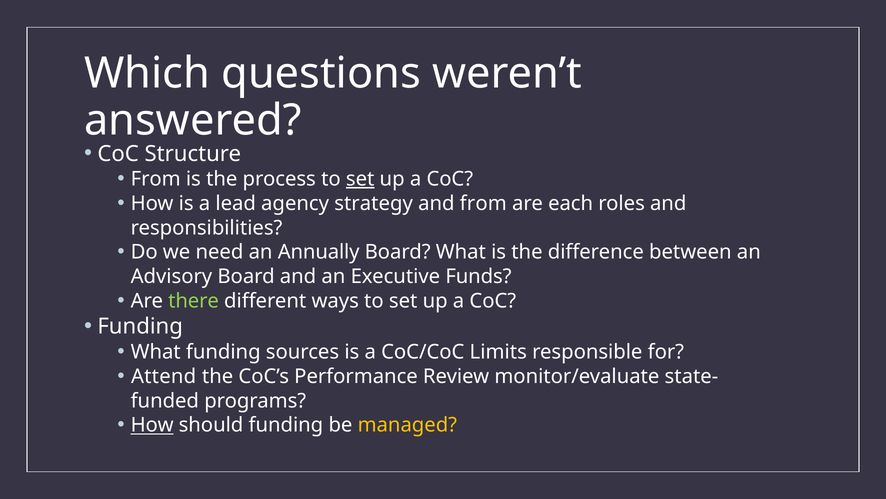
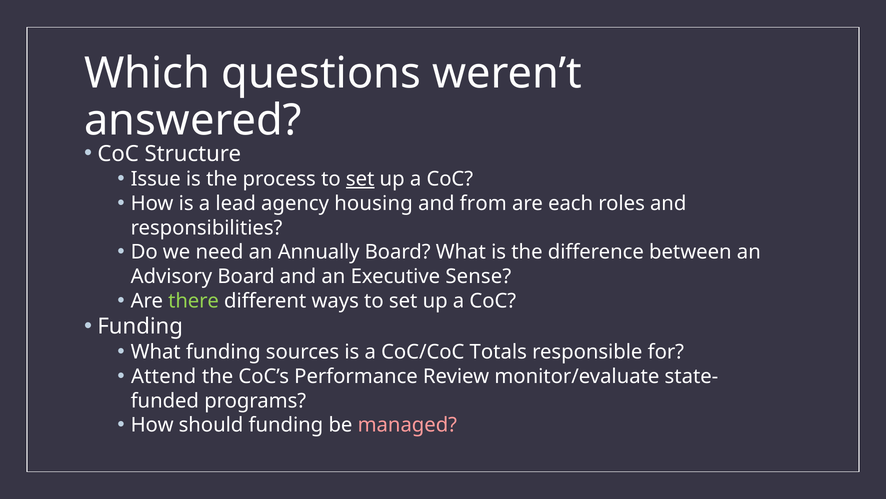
From: From -> Issue (156, 179)
strategy: strategy -> housing (374, 203)
Funds: Funds -> Sense (478, 276)
Limits: Limits -> Totals (498, 352)
How underline: present -> none (152, 425)
managed colour: yellow -> pink (407, 425)
